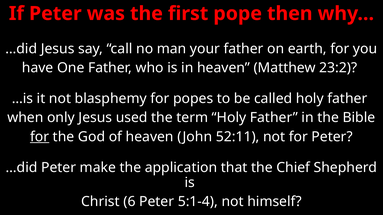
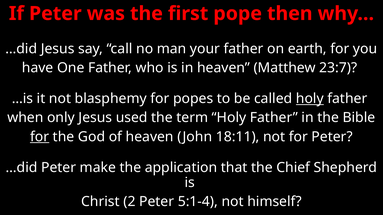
23:2: 23:2 -> 23:7 (338, 68)
holy underline: none -> present (310, 99)
52:11: 52:11 -> 18:11 (238, 137)
6: 6 -> 2 (129, 202)
